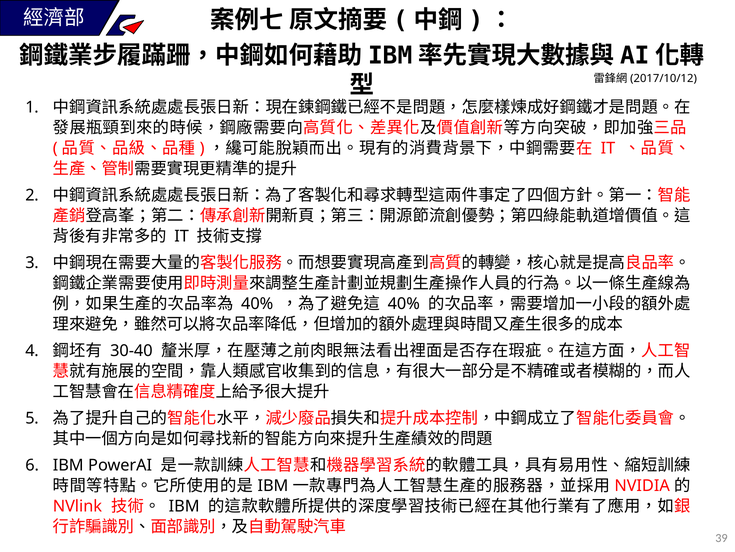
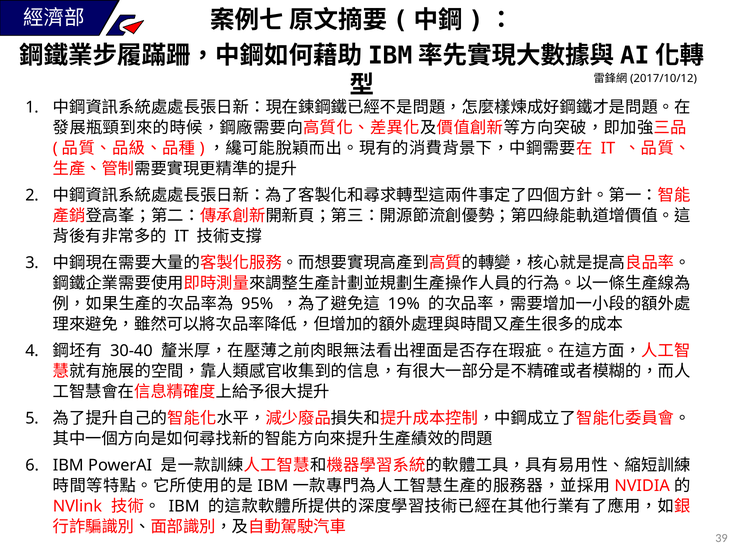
40%: 40% -> 95% (257, 304)
40%: 40% -> 19% (404, 304)
